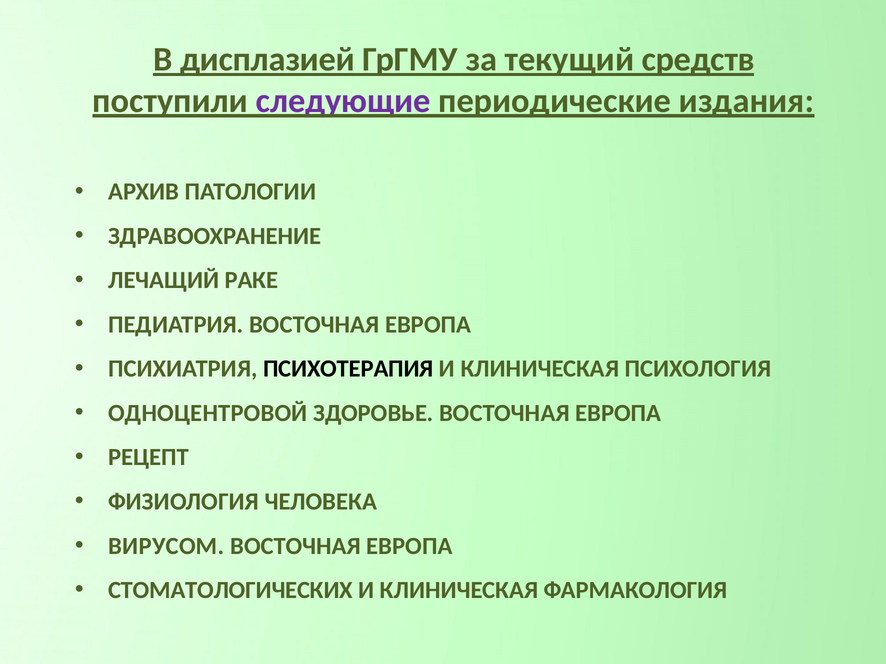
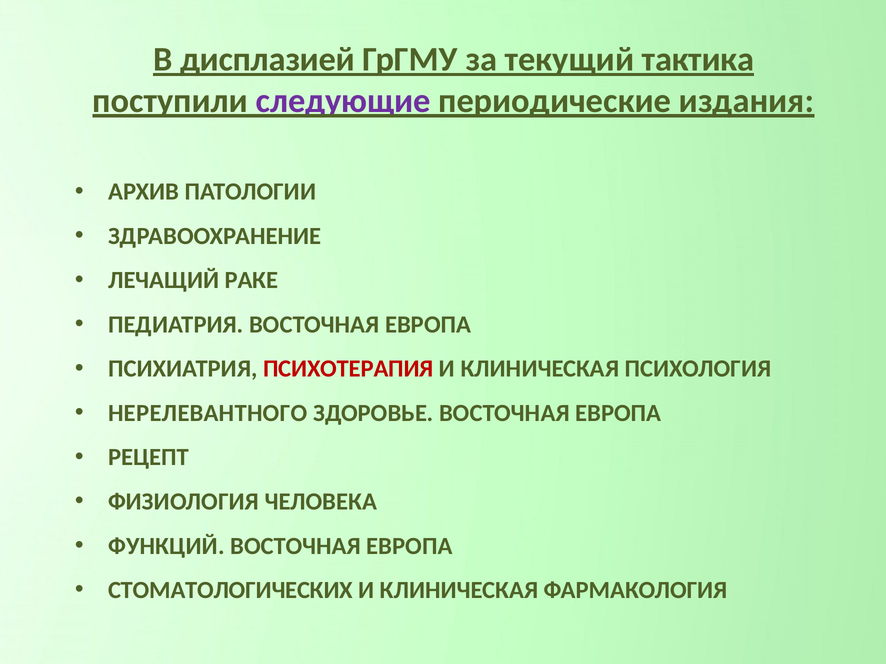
средств: средств -> тактика (698, 60)
ПСИХОТЕРАПИЯ colour: black -> red (348, 369)
ОДНОЦЕНТРОВОЙ: ОДНОЦЕНТРОВОЙ -> НЕРЕЛЕВАНТНОГО (208, 413)
ВИРУСОМ: ВИРУСОМ -> ФУНКЦИЙ (166, 546)
